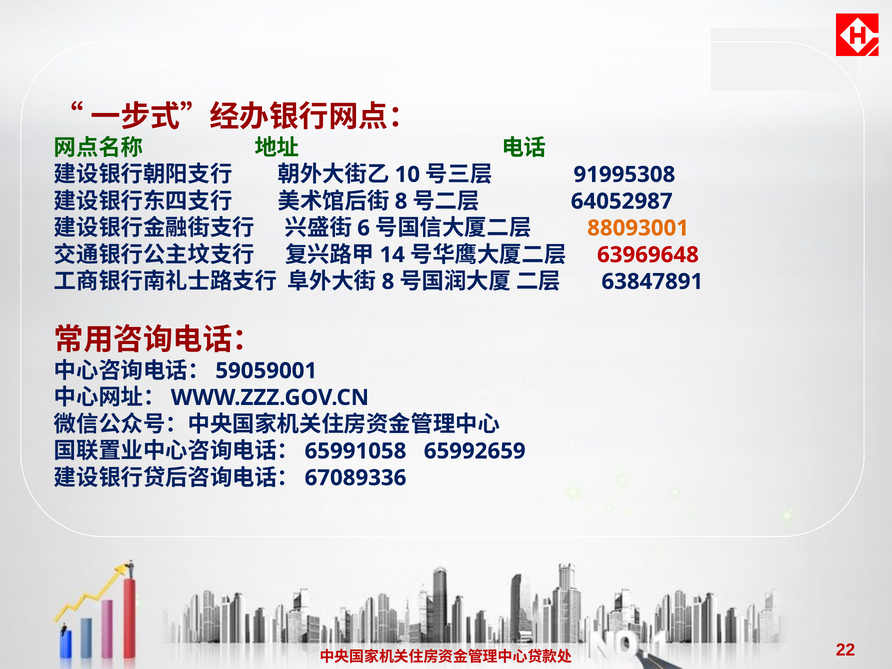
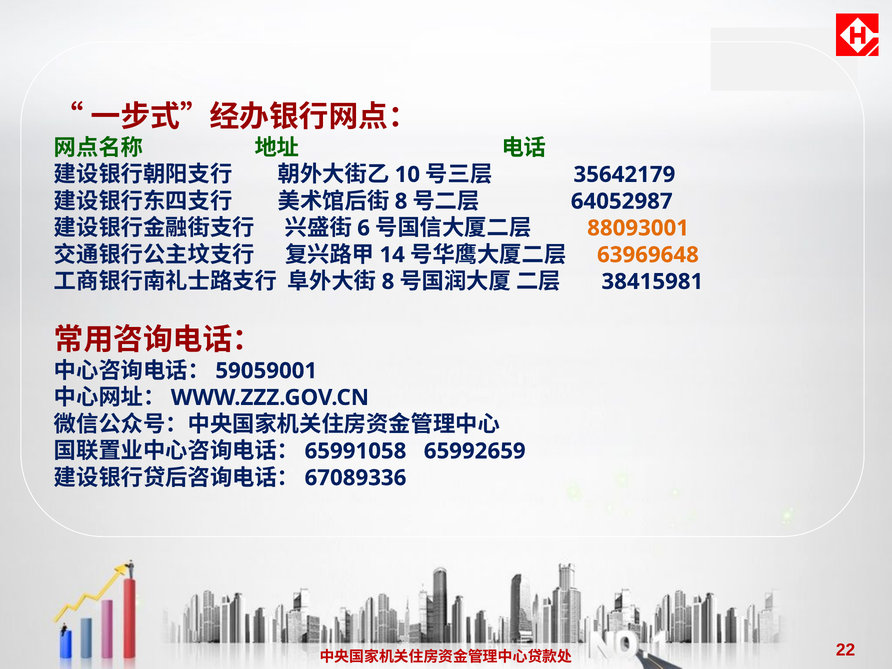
91995308: 91995308 -> 35642179 (624, 175)
63969648 colour: red -> orange (648, 255)
63847891: 63847891 -> 38415981 (652, 282)
